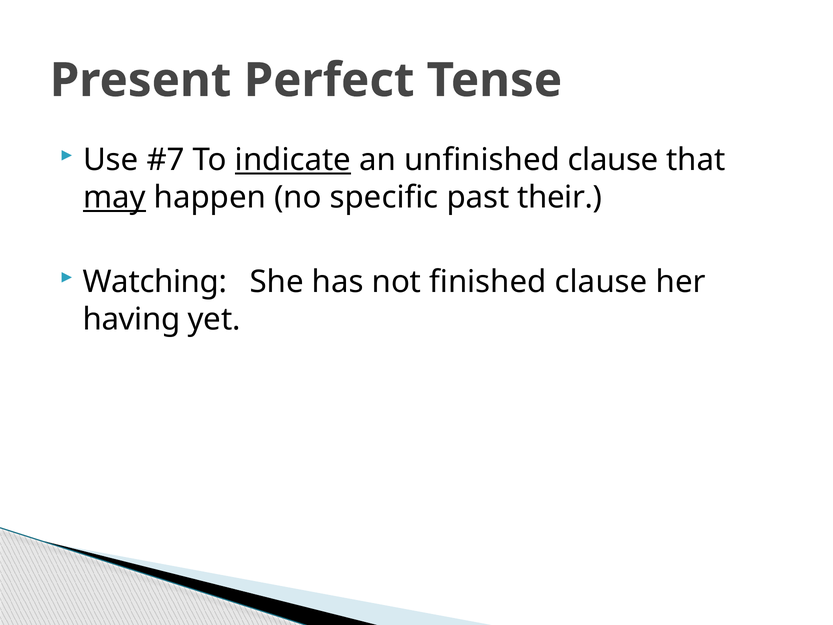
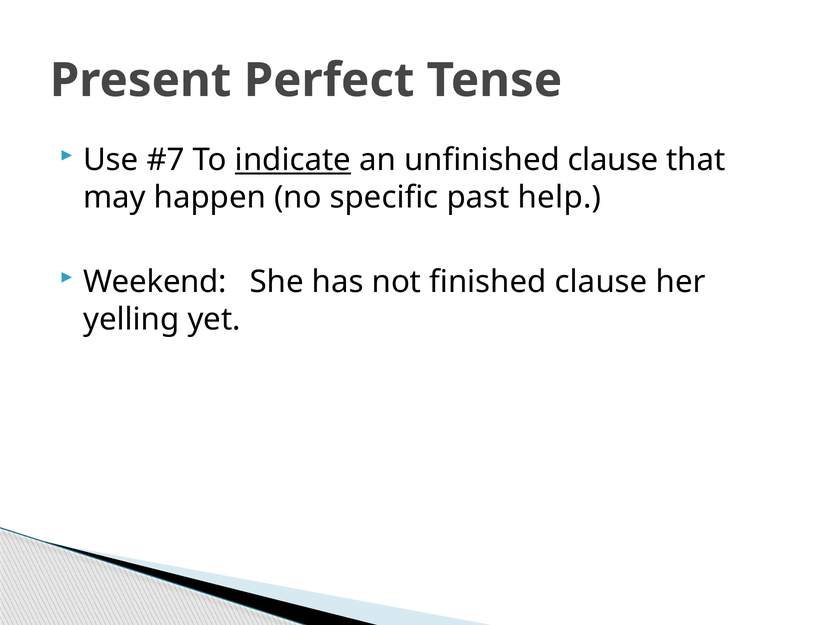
may underline: present -> none (114, 198)
their: their -> help (559, 198)
Watching: Watching -> Weekend (155, 282)
having: having -> yelling (131, 319)
